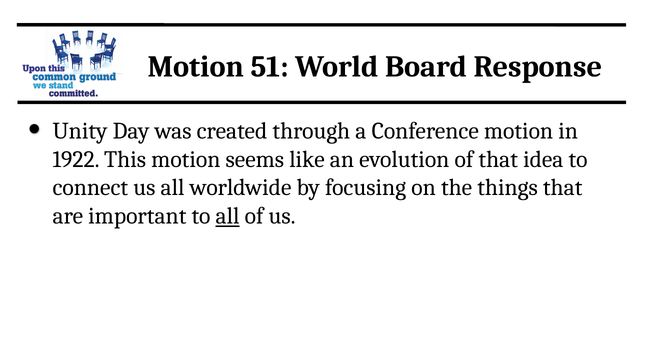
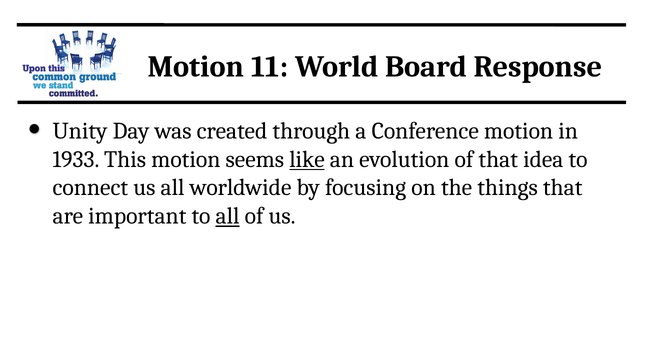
51: 51 -> 11 (270, 67)
1922: 1922 -> 1933 (76, 159)
like underline: none -> present (307, 159)
